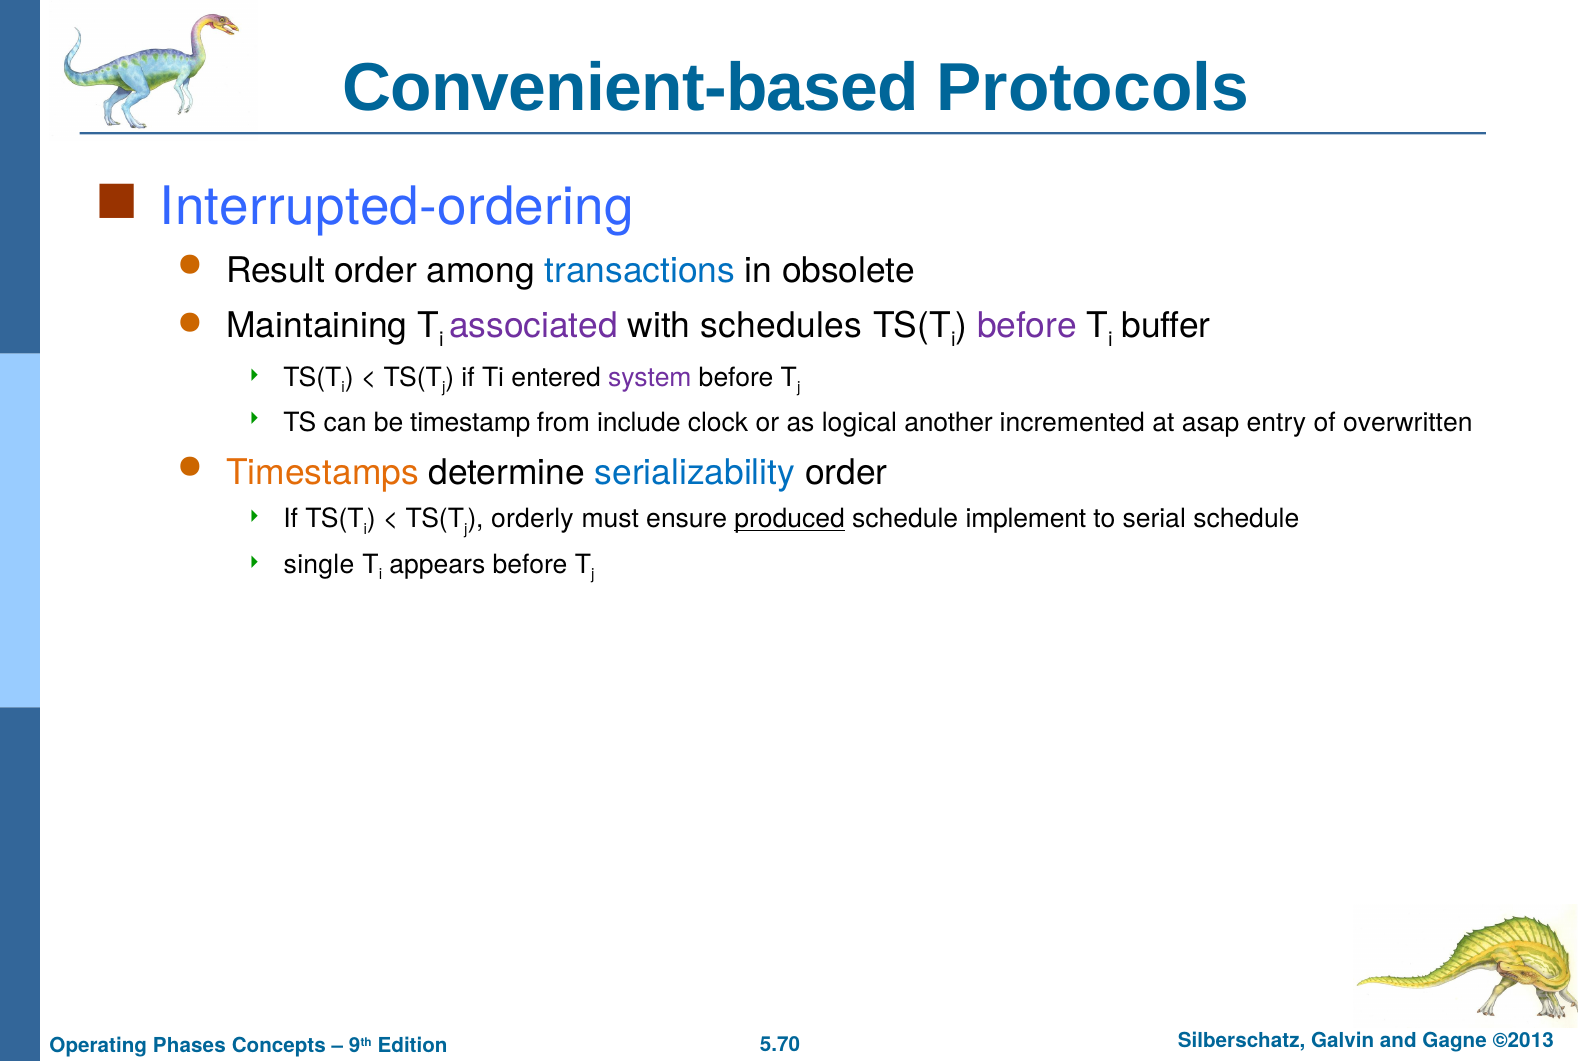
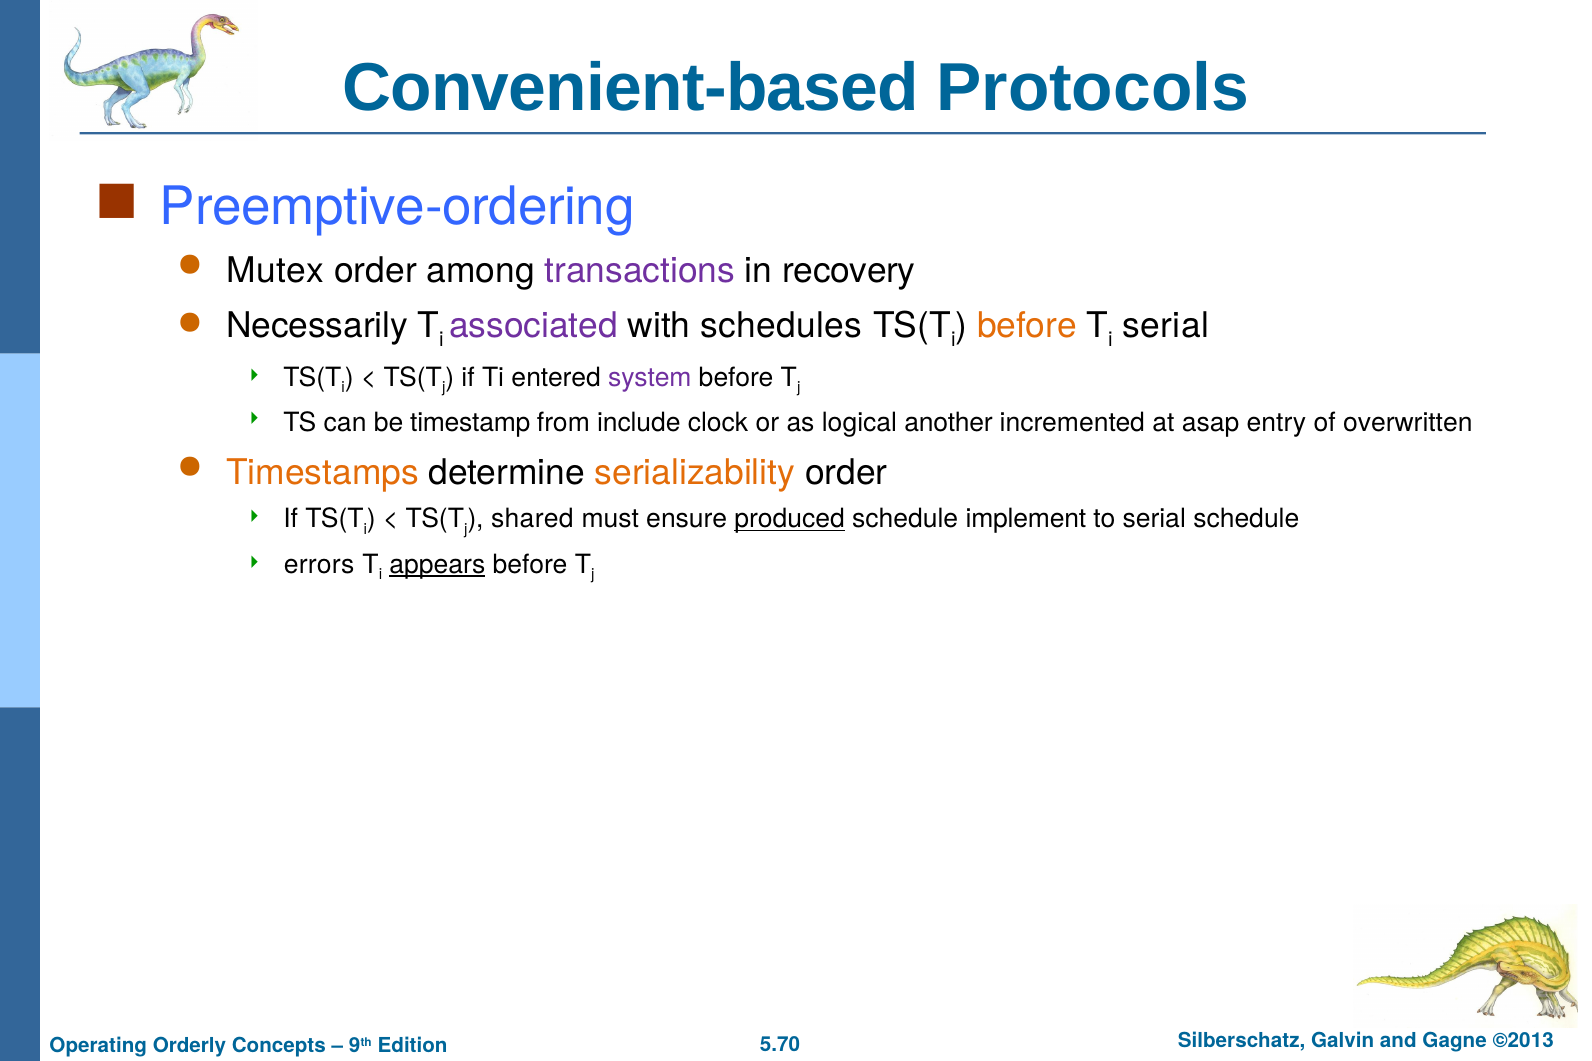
Interrupted-ordering: Interrupted-ordering -> Preemptive-ordering (397, 207)
Result: Result -> Mutex (275, 271)
transactions colour: blue -> purple (640, 271)
obsolete: obsolete -> recovery (849, 271)
Maintaining: Maintaining -> Necessarily (317, 326)
before colour: purple -> orange (1027, 326)
buffer: buffer -> serial (1166, 326)
serializability colour: blue -> orange (695, 473)
orderly: orderly -> shared (532, 519)
single: single -> errors (319, 565)
appears underline: none -> present (437, 565)
Phases: Phases -> Orderly (189, 1046)
